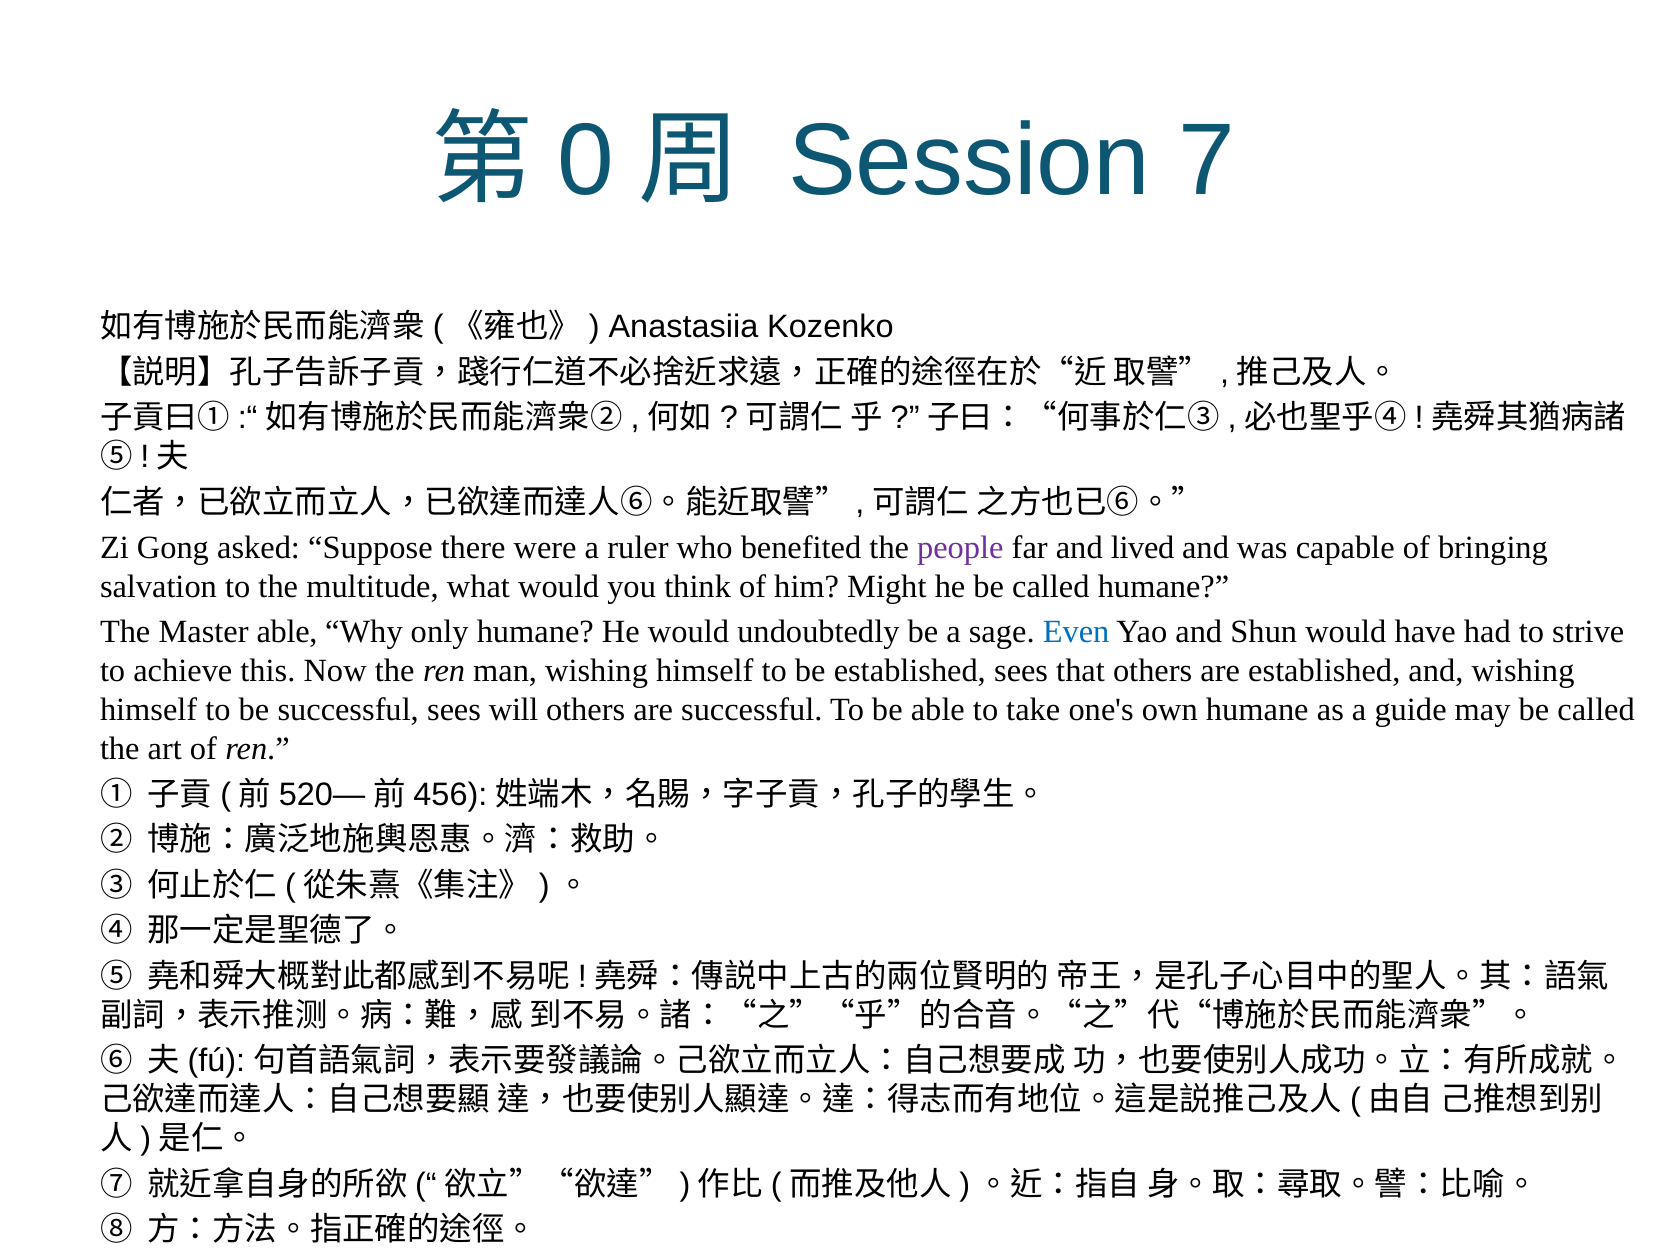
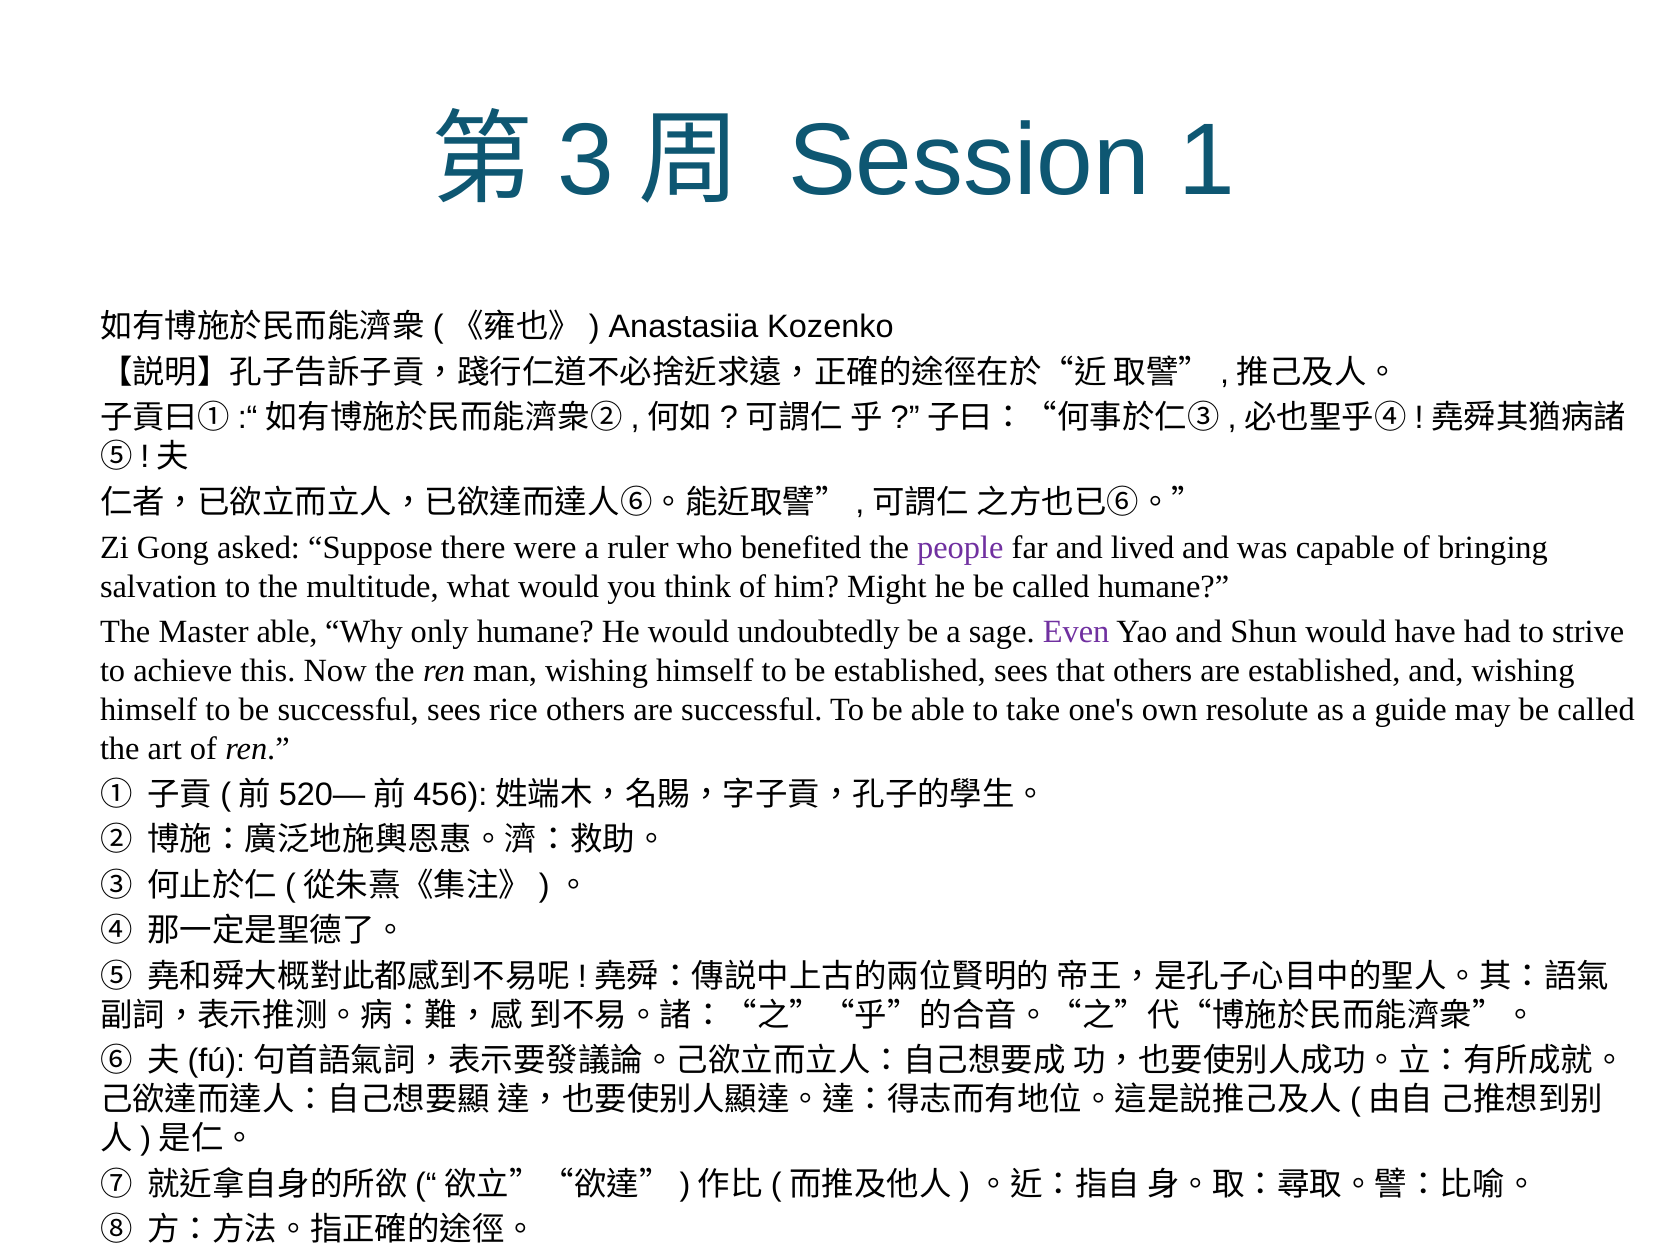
0: 0 -> 3 (586, 161)
7: 7 -> 1 (1207, 161)
Even colour: blue -> purple (1076, 632)
will: will -> rice (513, 710)
own humane: humane -> resolute (1257, 710)
